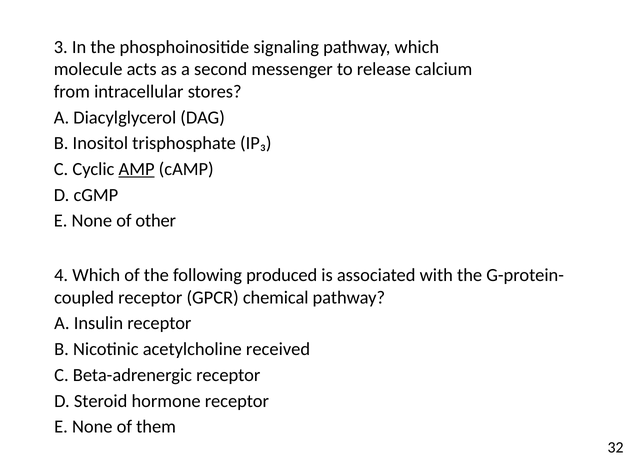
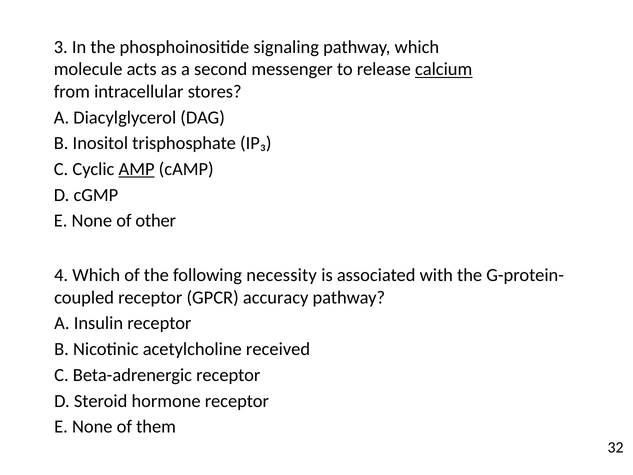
calcium underline: none -> present (444, 69)
produced: produced -> necessity (282, 275)
chemical: chemical -> accuracy (276, 297)
